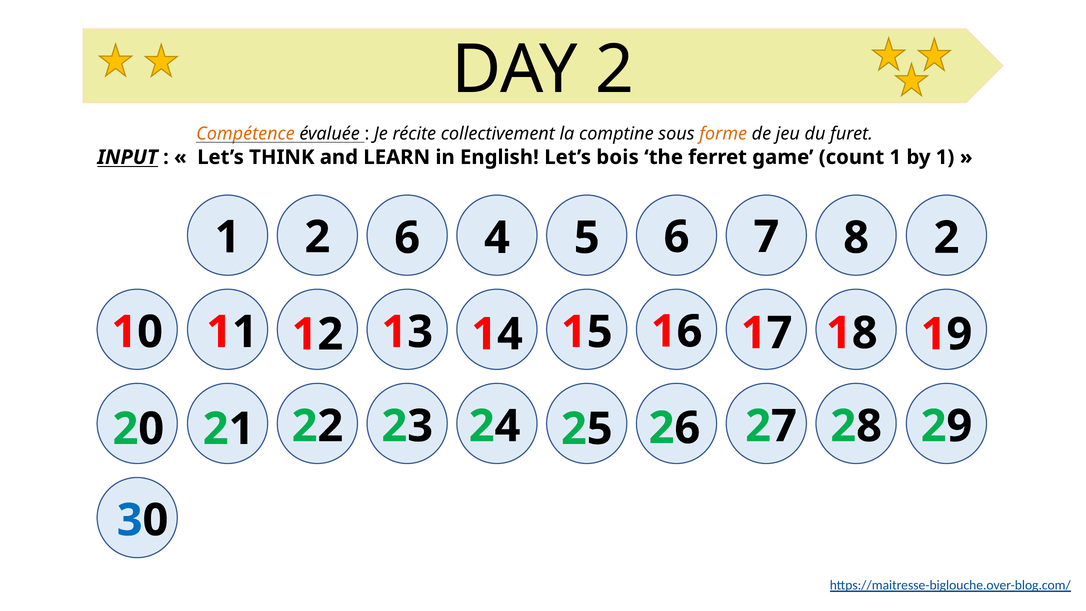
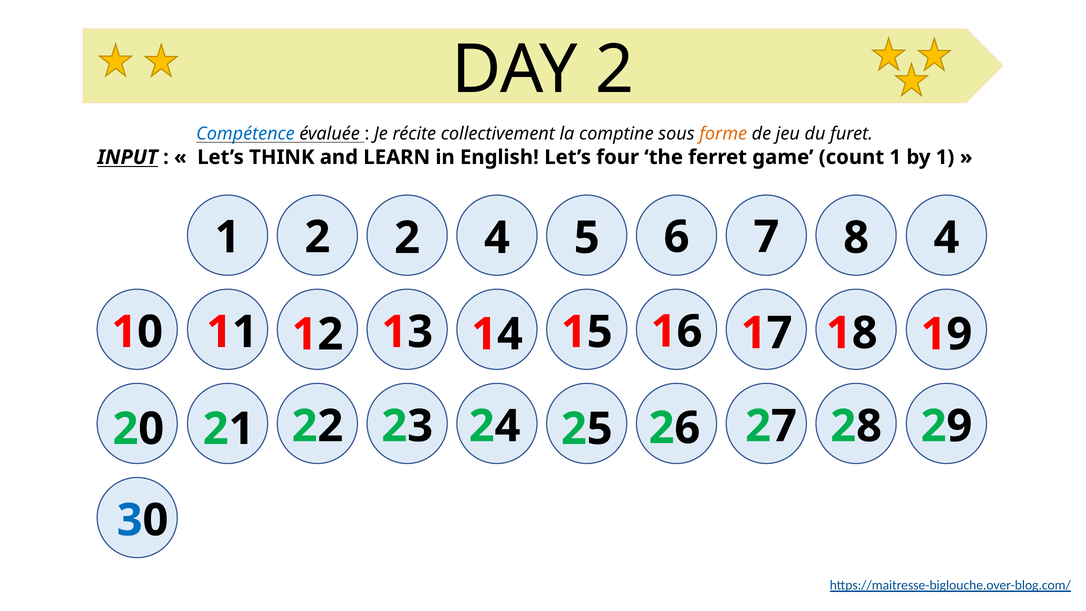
Compétence colour: orange -> blue (245, 134)
bois: bois -> four (618, 157)
2 6: 6 -> 2 (407, 238)
8 2: 2 -> 4 (946, 238)
